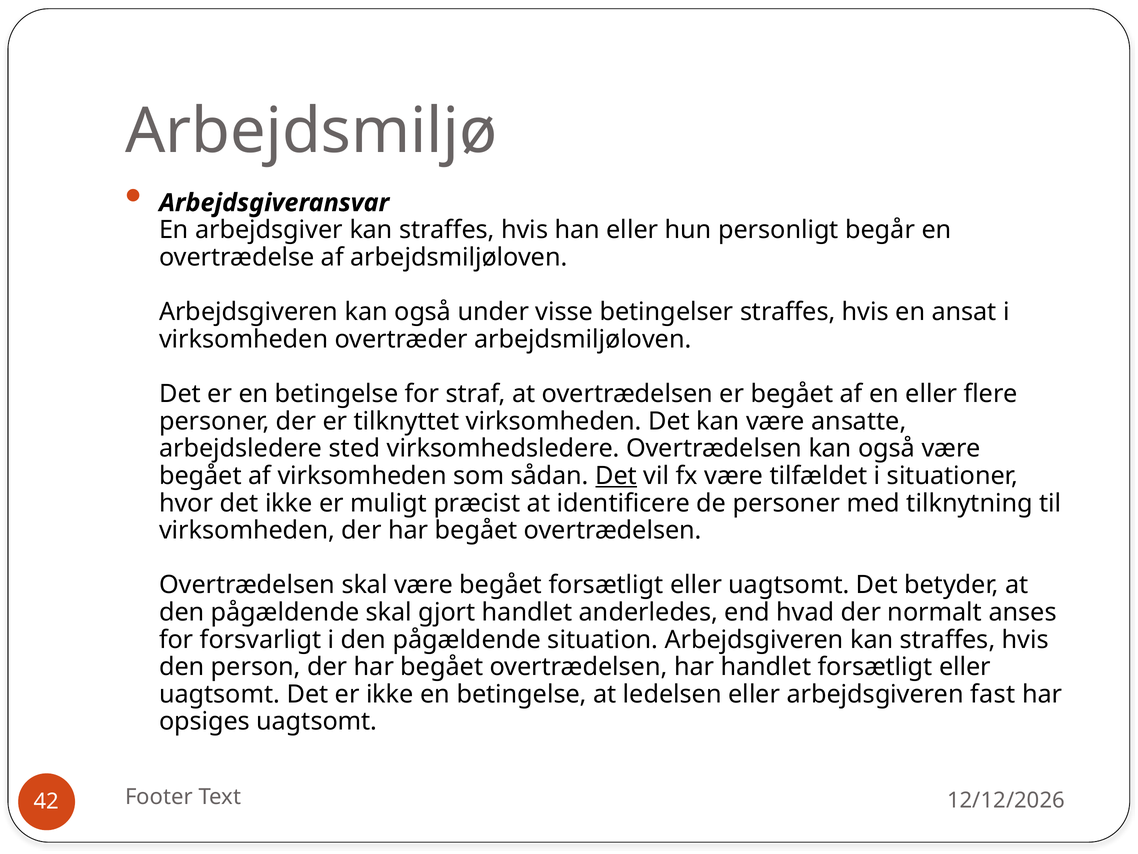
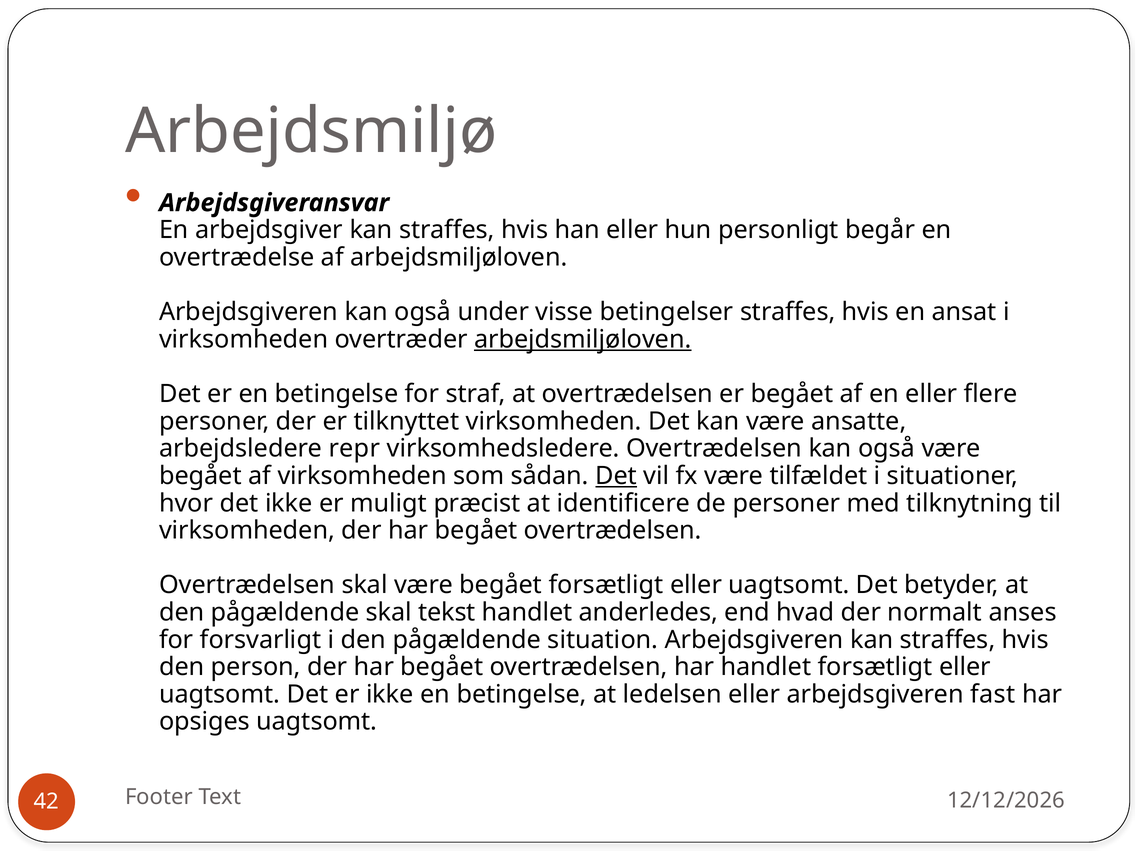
arbejdsmiljøloven underline: none -> present (583, 339)
sted: sted -> repr (354, 448)
gjort: gjort -> tekst (447, 612)
